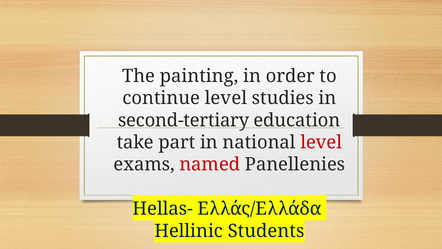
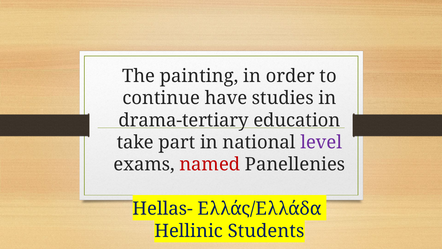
continue level: level -> have (226, 98)
second-tertiary: second-tertiary -> drama-tertiary (184, 120)
level colour: red -> purple (321, 142)
